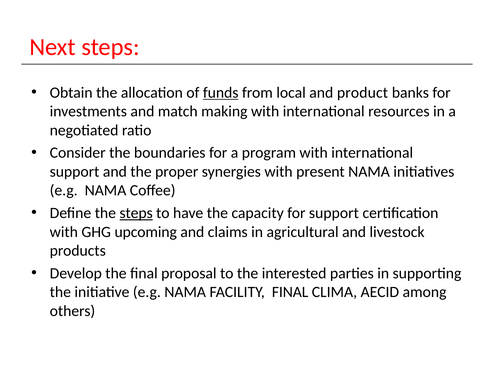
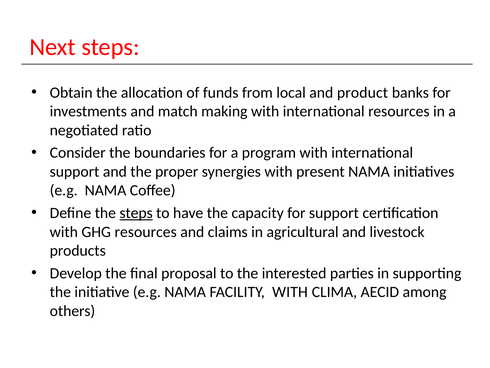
funds underline: present -> none (221, 92)
GHG upcoming: upcoming -> resources (146, 232)
FACILITY FINAL: FINAL -> WITH (290, 292)
